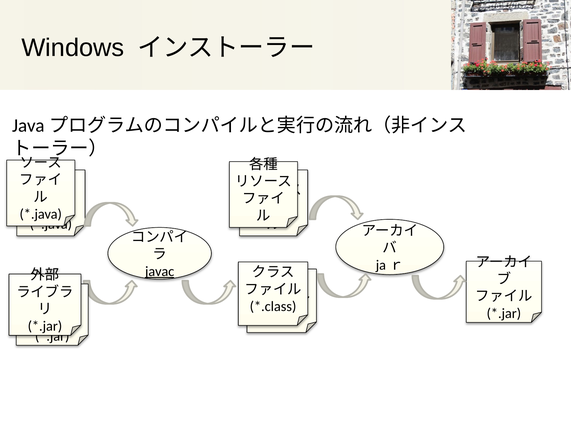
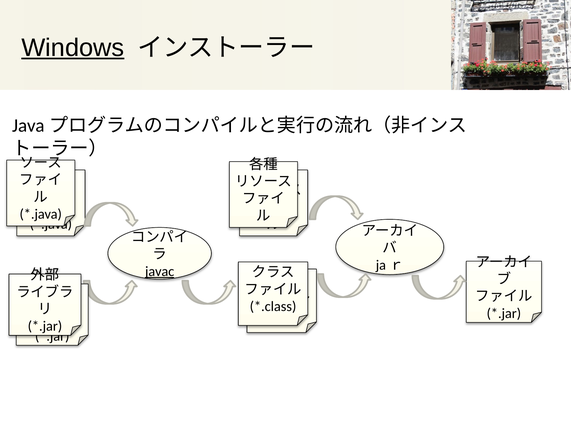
Windows underline: none -> present (73, 48)
